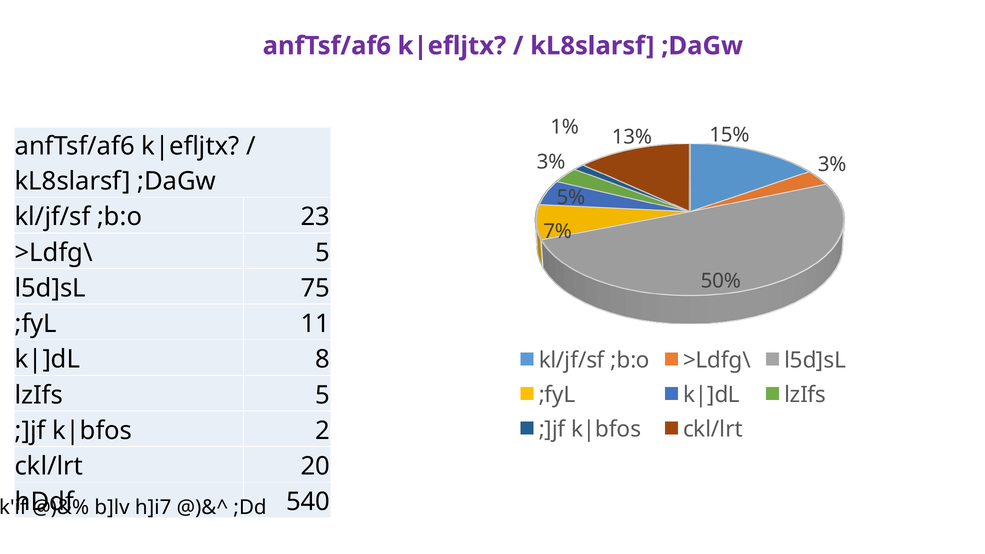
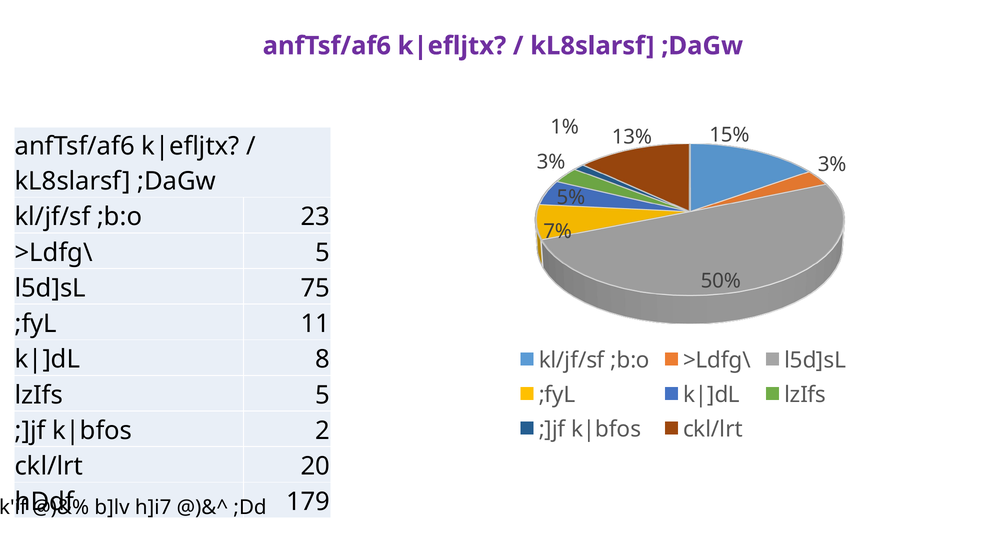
540: 540 -> 179 (308, 502)
